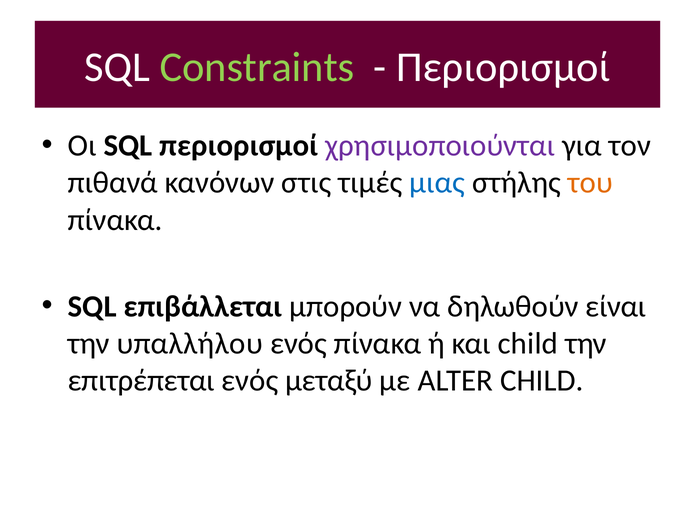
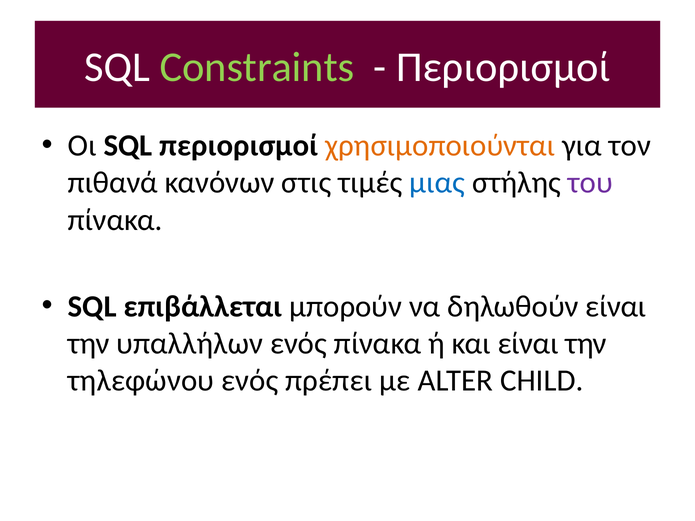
χρησιμοποιούνται colour: purple -> orange (440, 146)
του colour: orange -> purple (590, 183)
υπαλλήλου: υπαλλήλου -> υπαλλήλων (190, 344)
και child: child -> είναι (528, 344)
επιτρέπεται: επιτρέπεται -> τηλεφώνου (141, 381)
μεταξύ: μεταξύ -> πρέπει (329, 381)
